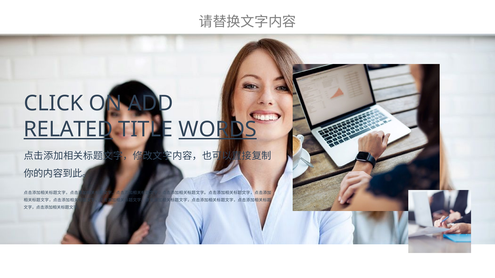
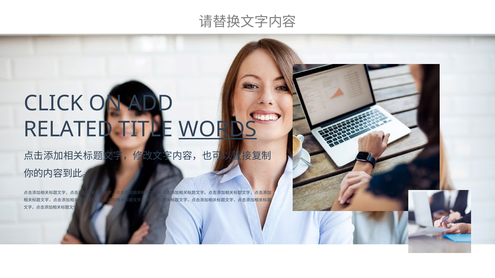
RELATED underline: present -> none (68, 129)
